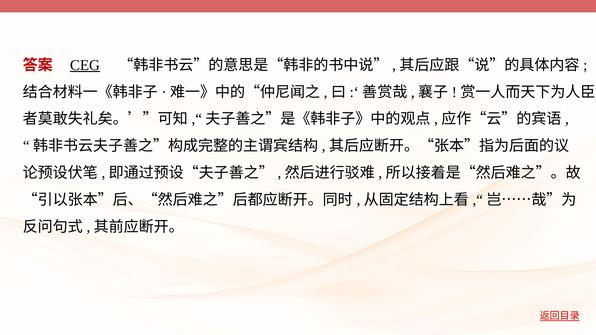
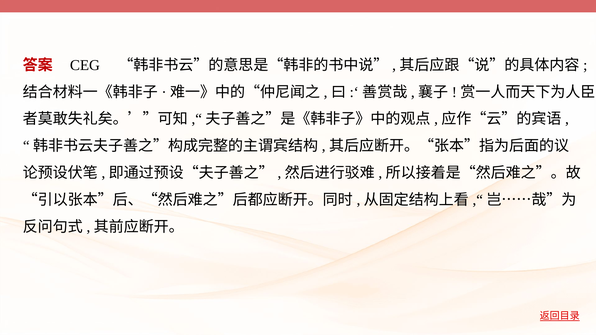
CEG underline: present -> none (85, 65)
